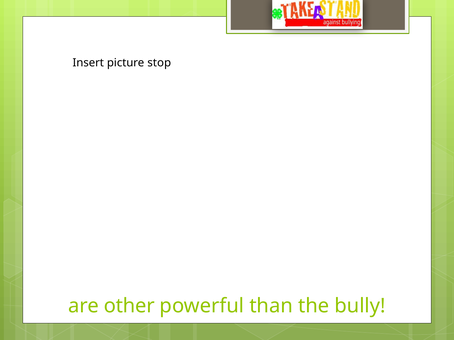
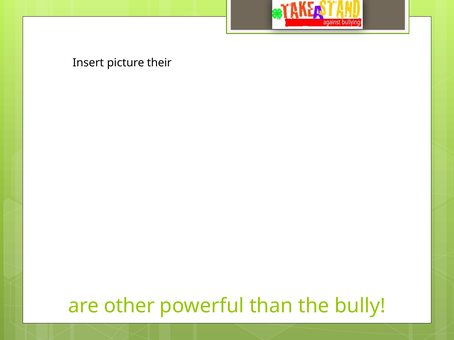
stop: stop -> their (159, 63)
